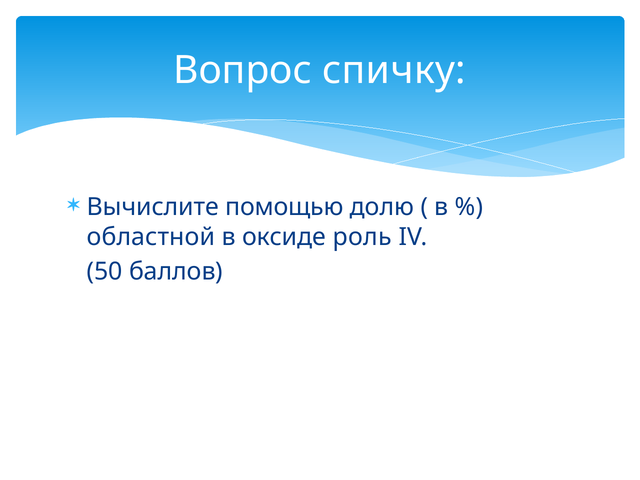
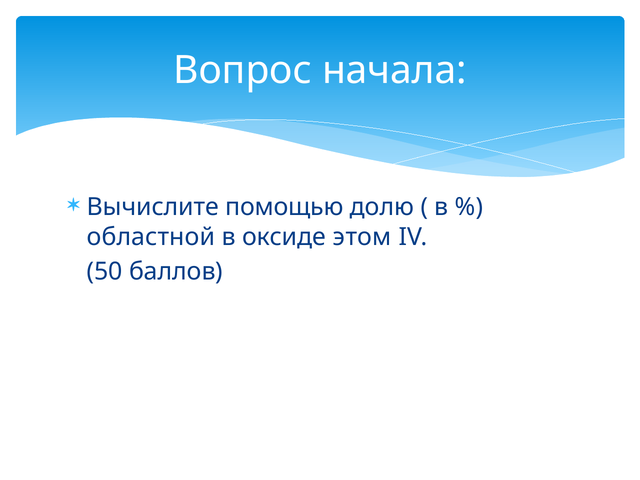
спичку: спичку -> начала (394, 70)
роль: роль -> этом (362, 237)
